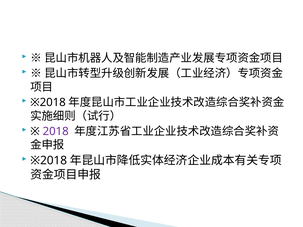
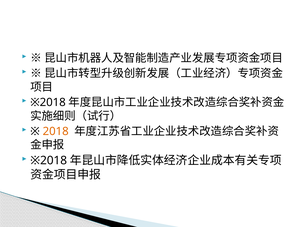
2018 colour: purple -> orange (56, 131)
